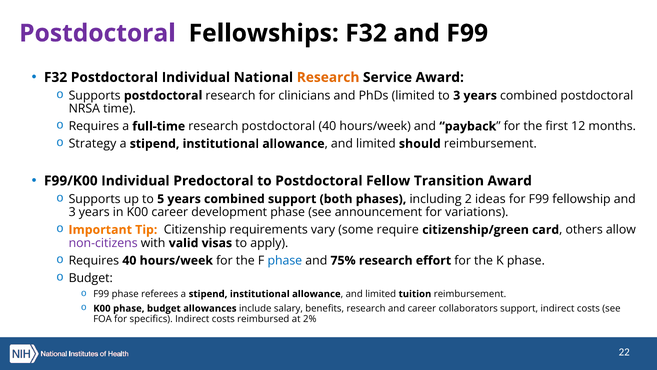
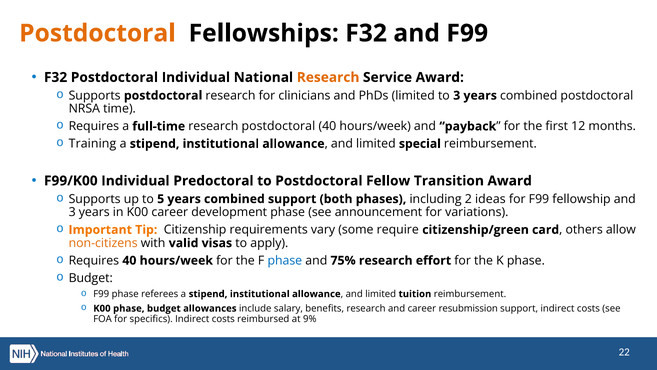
Postdoctoral colour: purple -> orange (97, 33)
Strategy: Strategy -> Training (92, 144)
should: should -> special (420, 144)
non-citizens colour: purple -> orange (103, 243)
collaborators: collaborators -> resubmission (468, 308)
2%: 2% -> 9% (310, 318)
